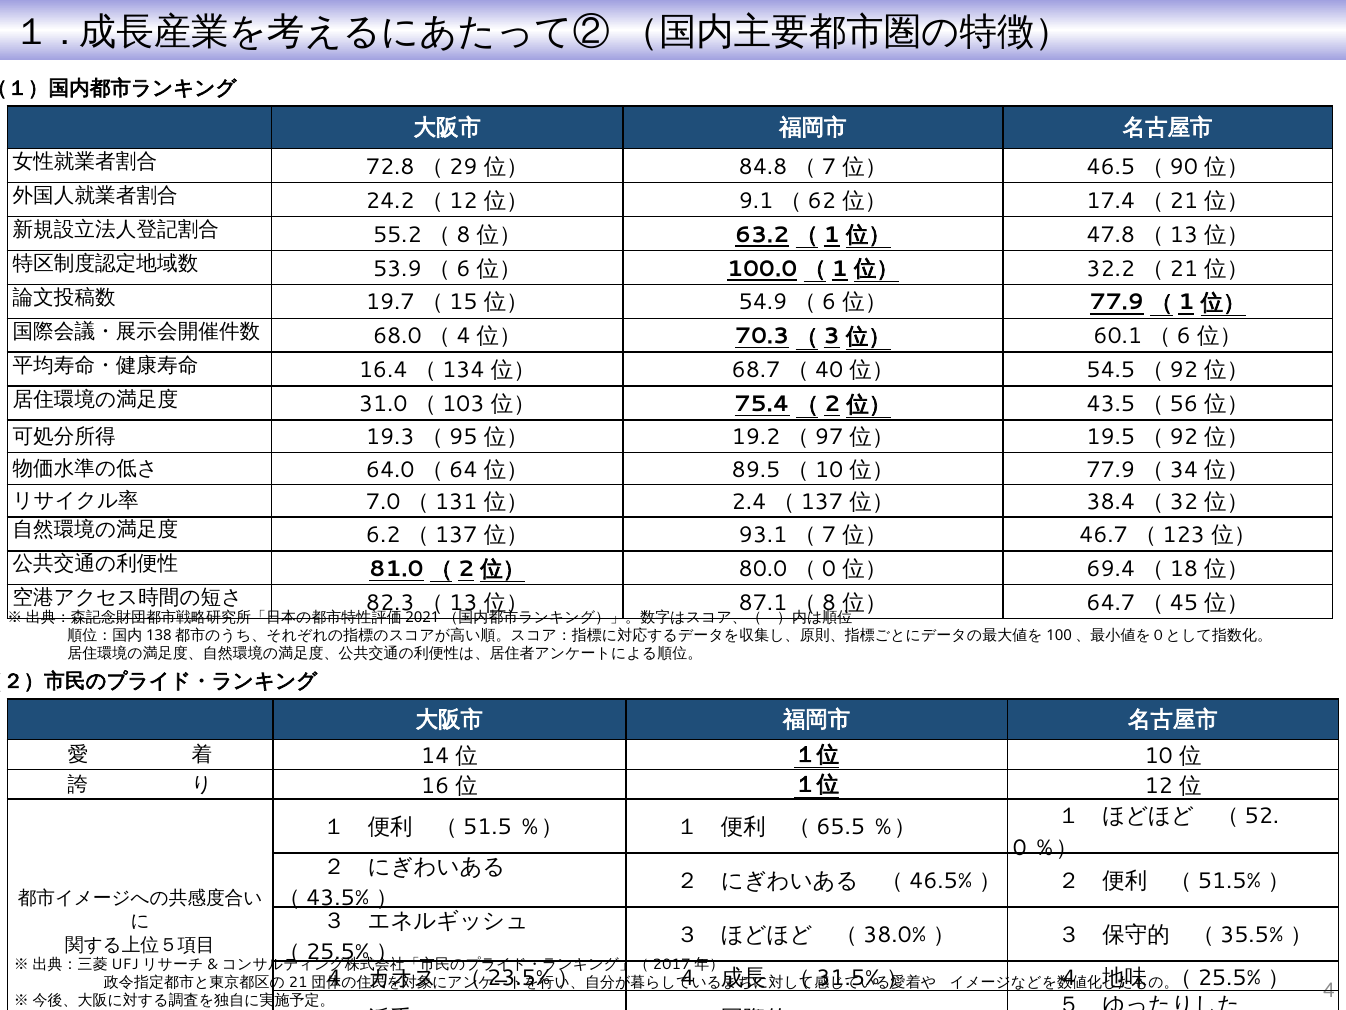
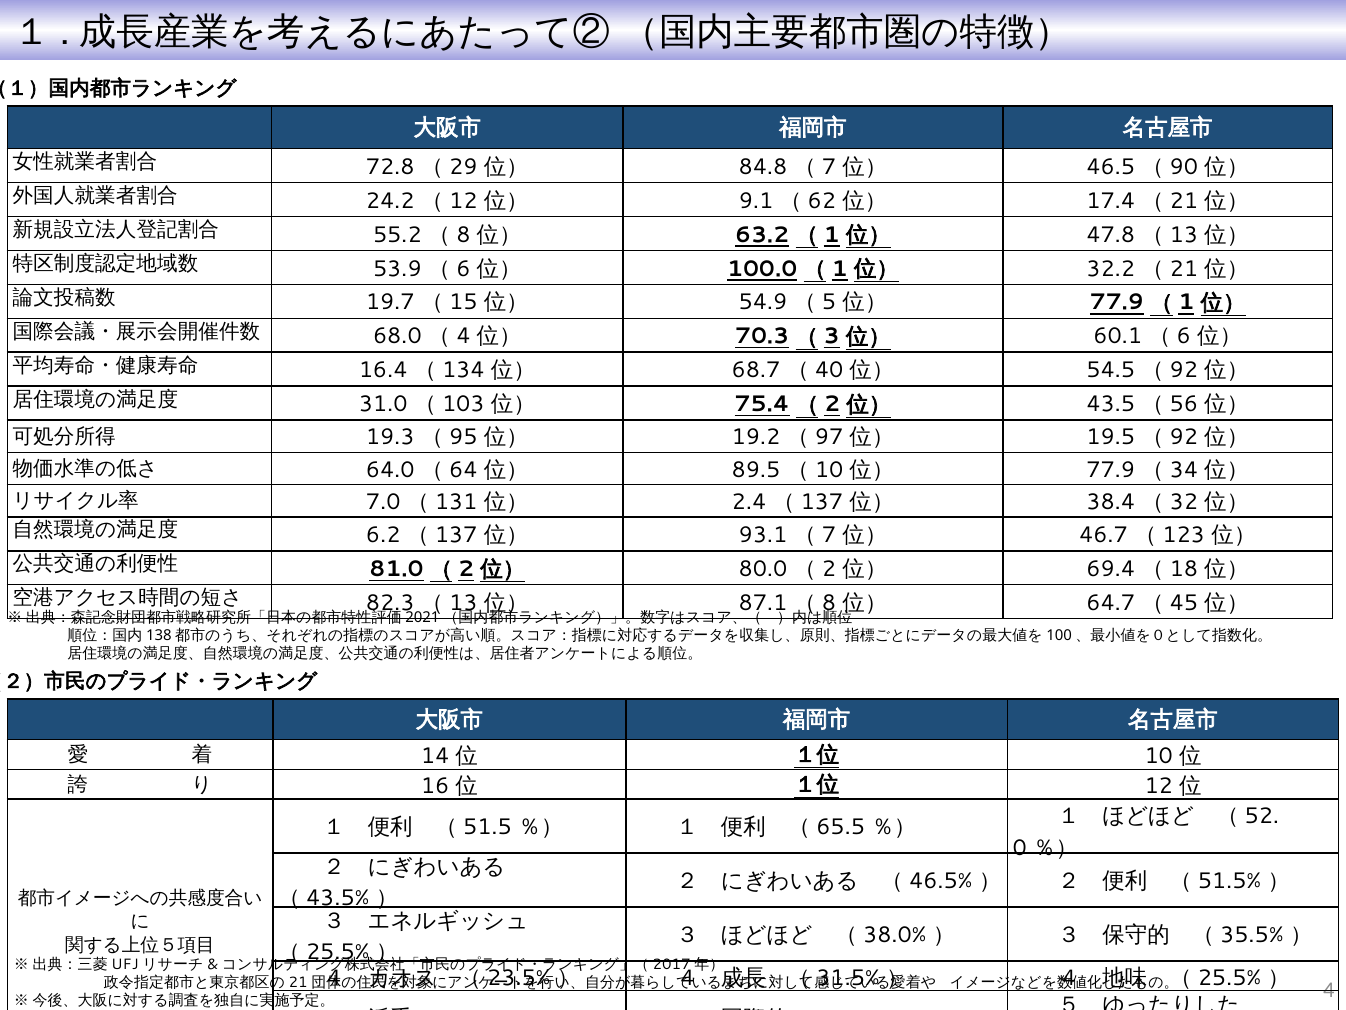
6: 6 -> 5 (829, 302)
0: 0 -> 2 (829, 569)
